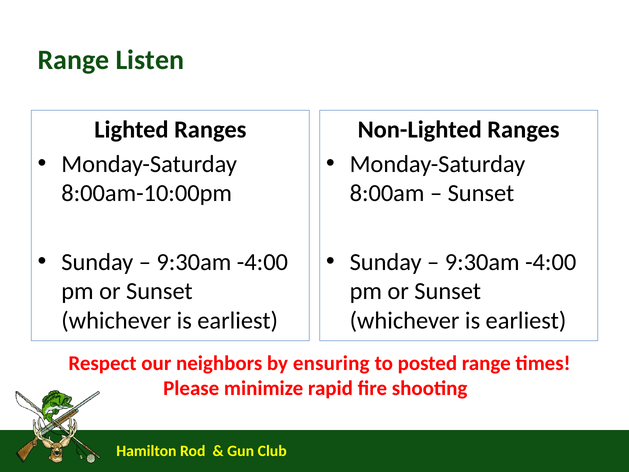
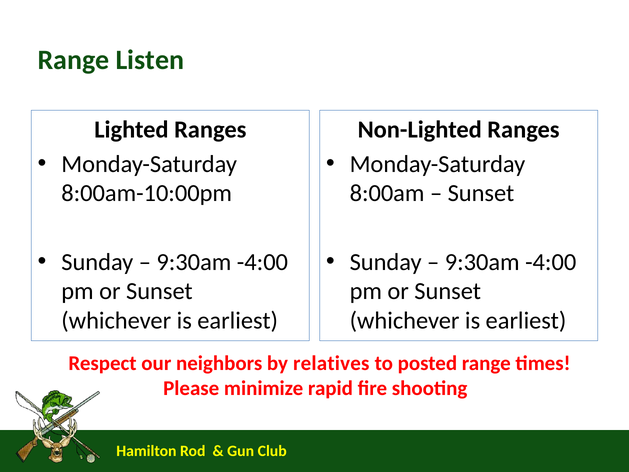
ensuring: ensuring -> relatives (331, 363)
